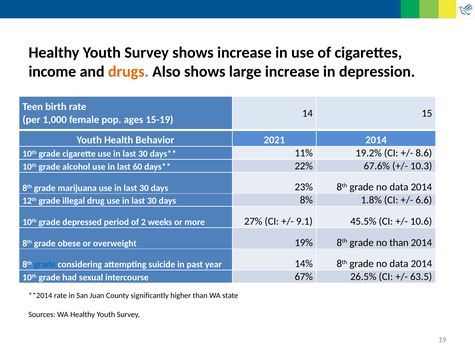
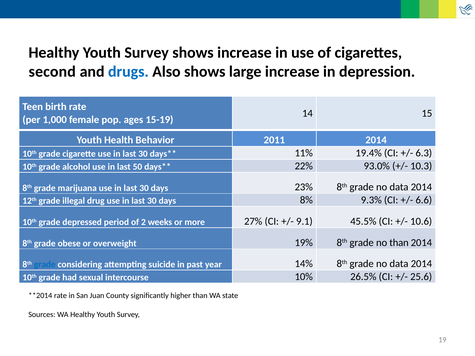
income: income -> second (52, 72)
drugs colour: orange -> blue (128, 72)
2021: 2021 -> 2011 (274, 140)
19.2%: 19.2% -> 19.4% (369, 153)
8.6: 8.6 -> 6.3 (424, 153)
60: 60 -> 50 (137, 167)
67.6%: 67.6% -> 93.0% (377, 166)
1.8%: 1.8% -> 9.3% (371, 200)
67%: 67% -> 10% (304, 277)
63.5: 63.5 -> 25.6 (421, 277)
